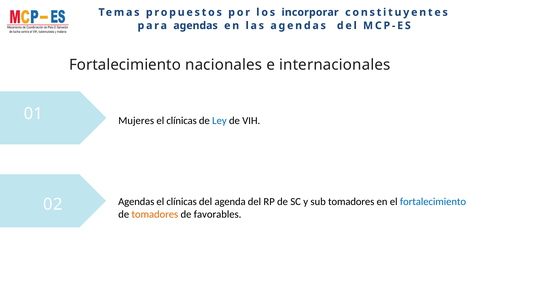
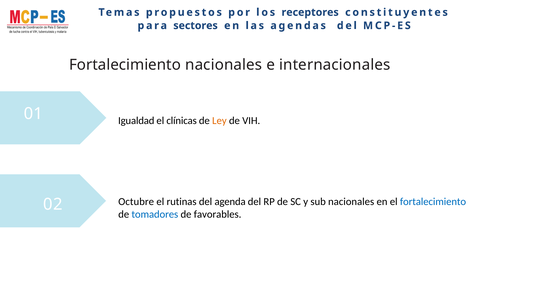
incorporar: incorporar -> receptores (310, 12)
para agendas: agendas -> sectores (196, 26)
Mujeres: Mujeres -> Igualdad (136, 121)
Ley colour: blue -> orange (219, 121)
02 Agendas: Agendas -> Octubre (136, 202)
clínicas: clínicas -> rutinas (182, 202)
sub tomadores: tomadores -> nacionales (351, 202)
tomadores colour: orange -> blue (155, 214)
